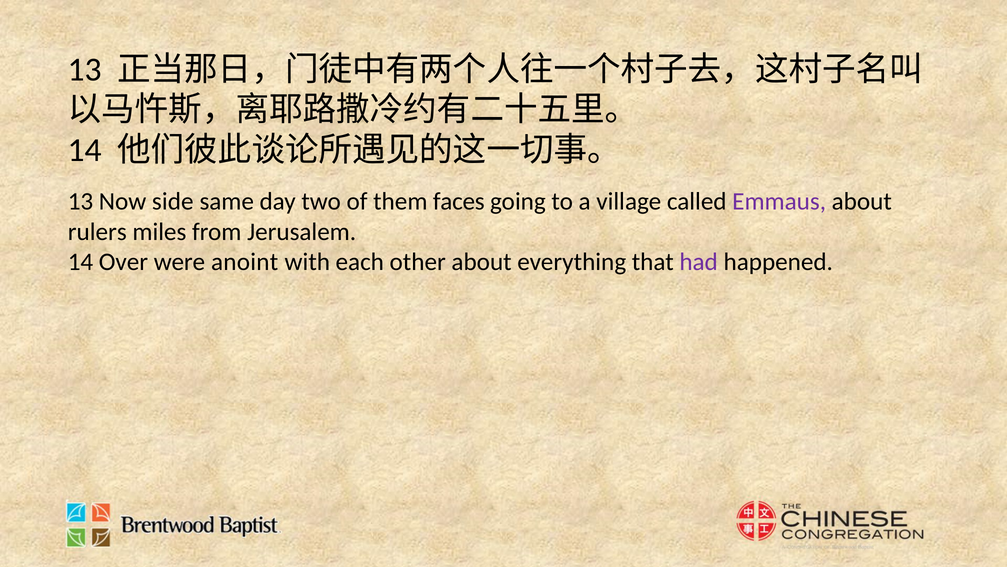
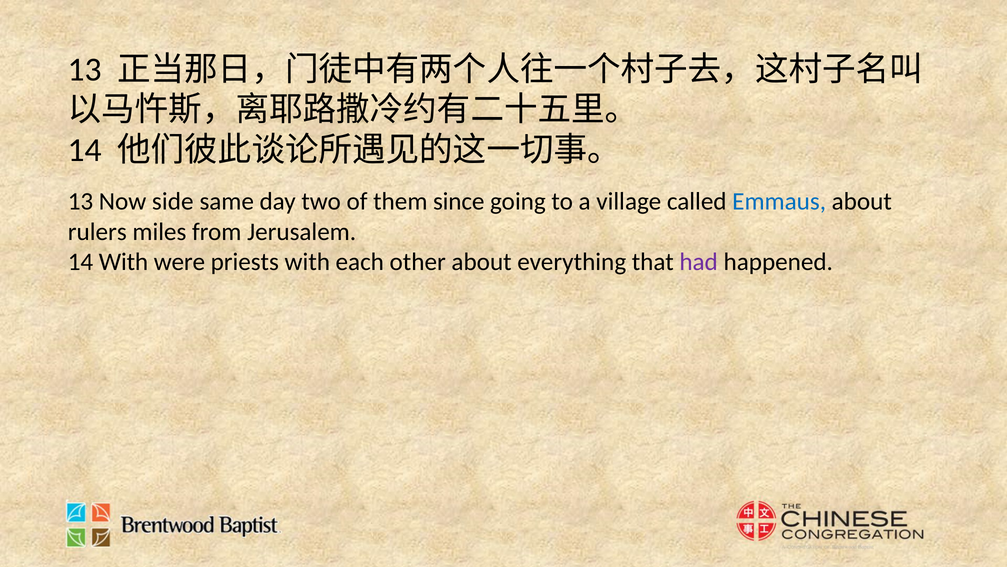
faces: faces -> since (459, 201)
Emmaus colour: purple -> blue (779, 201)
14 Over: Over -> With (123, 262)
anoint: anoint -> priests (245, 262)
